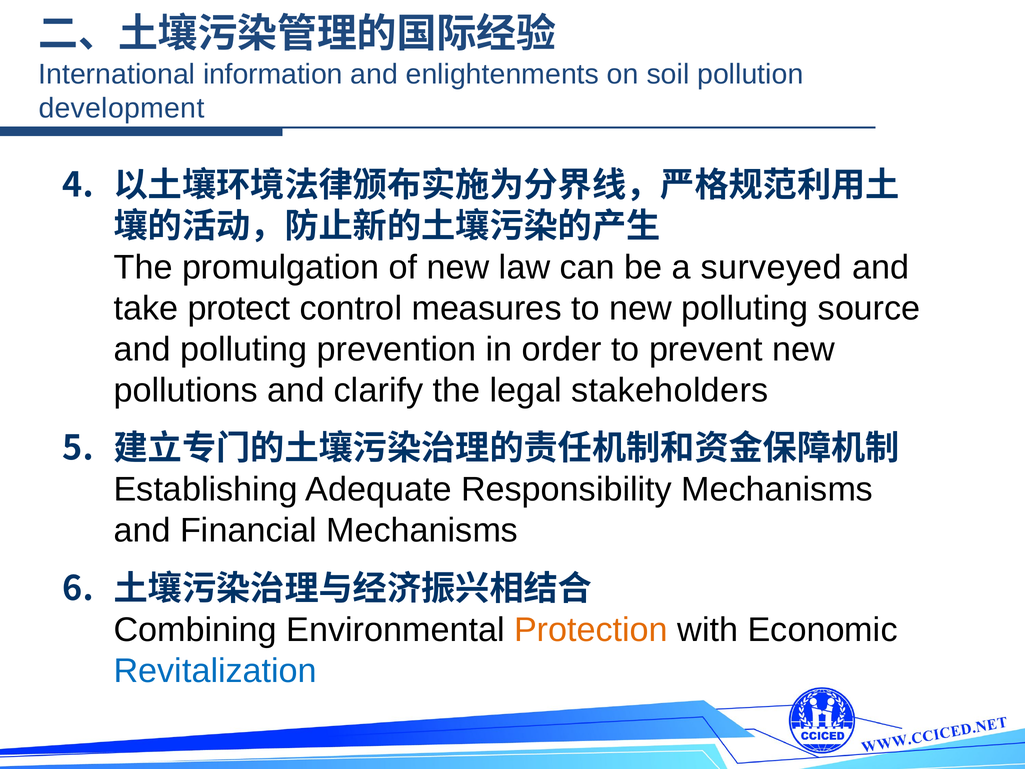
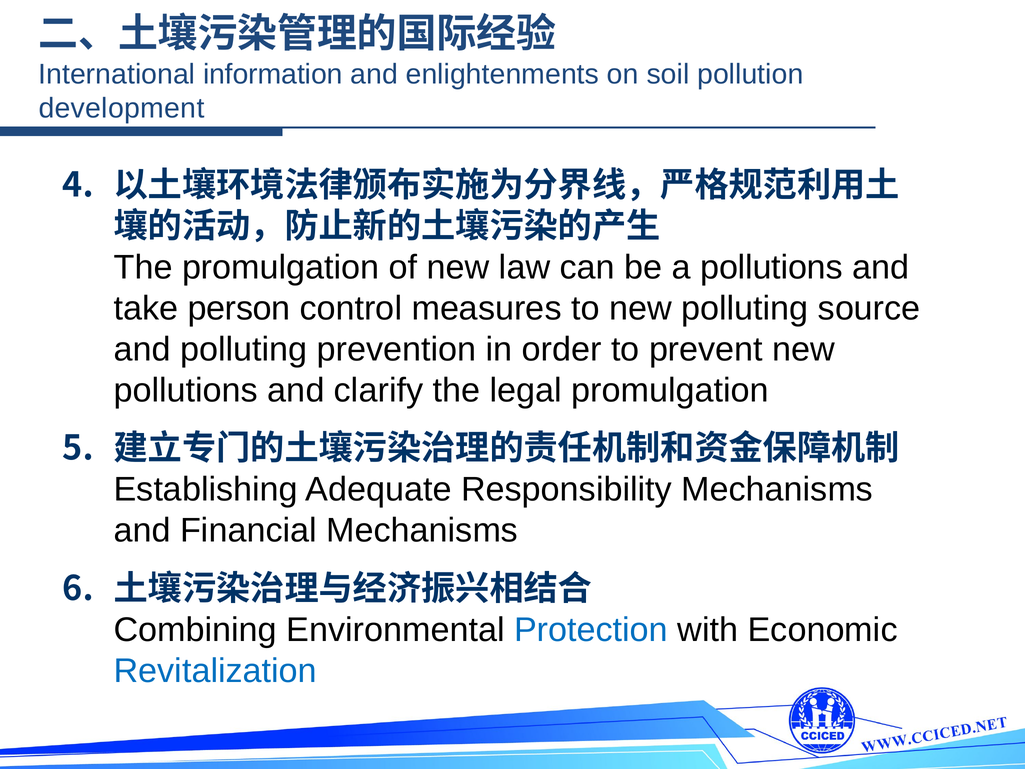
a surveyed: surveyed -> pollutions (772, 267)
protect: protect -> person (239, 308)
legal stakeholders: stakeholders -> promulgation (670, 390)
Protection colour: orange -> blue (591, 630)
